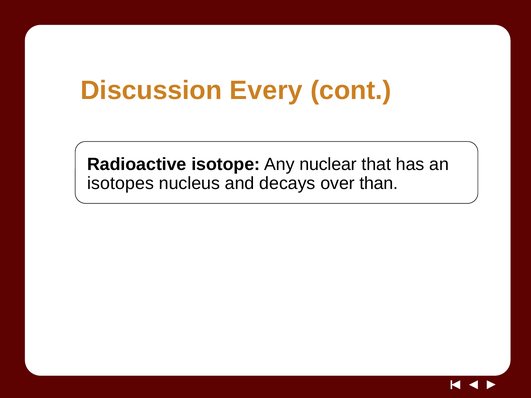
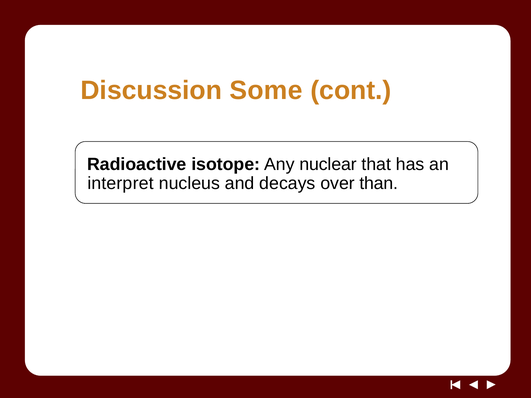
Every: Every -> Some (266, 90)
isotopes: isotopes -> interpret (121, 183)
